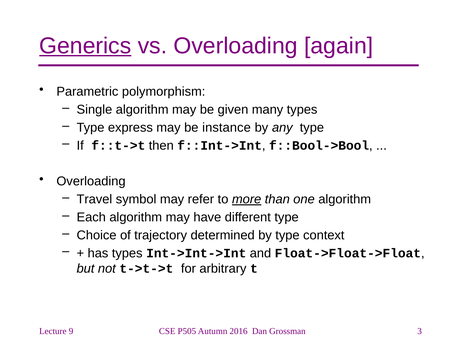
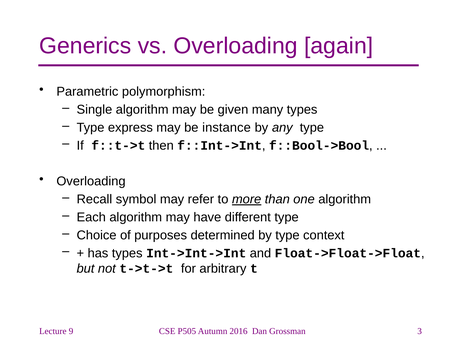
Generics underline: present -> none (85, 46)
Travel: Travel -> Recall (94, 199)
trajectory: trajectory -> purposes (161, 235)
